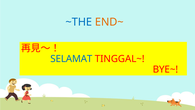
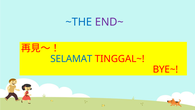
END~ colour: orange -> purple (109, 22)
